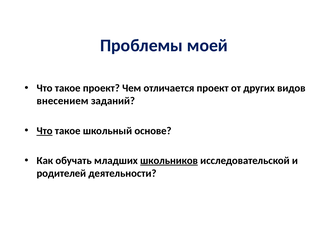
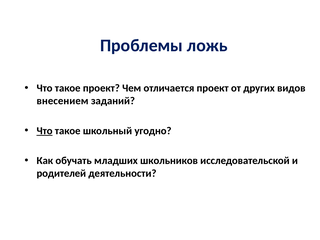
моей: моей -> ложь (207, 45)
основе: основе -> угодно (153, 131)
школьников underline: present -> none (169, 161)
